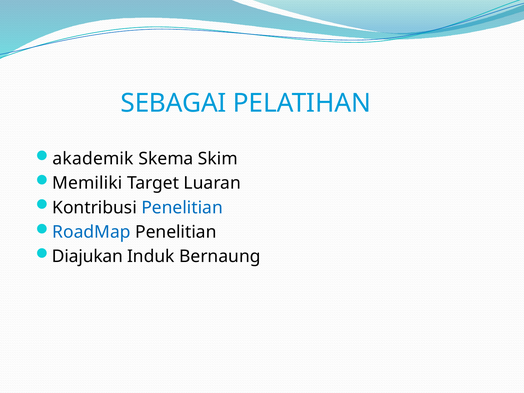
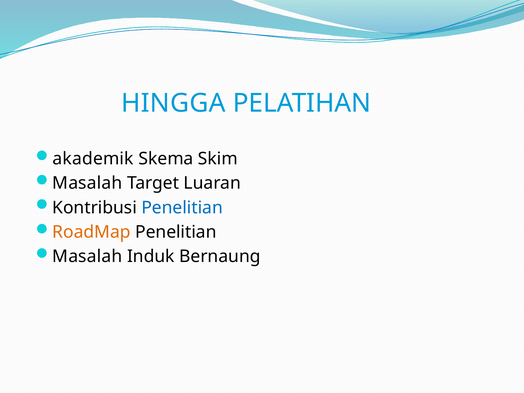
SEBAGAI: SEBAGAI -> HINGGA (173, 103)
Memiliki: Memiliki -> Masalah (87, 183)
RoadMap colour: blue -> orange (91, 232)
Diajukan: Diajukan -> Masalah (87, 257)
